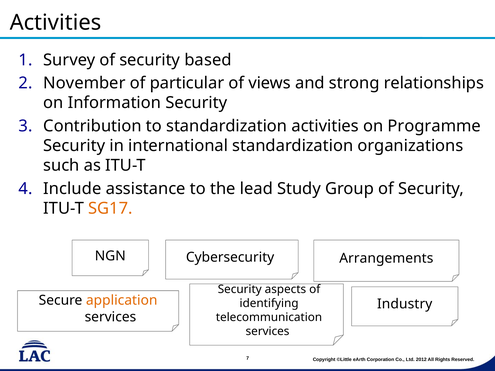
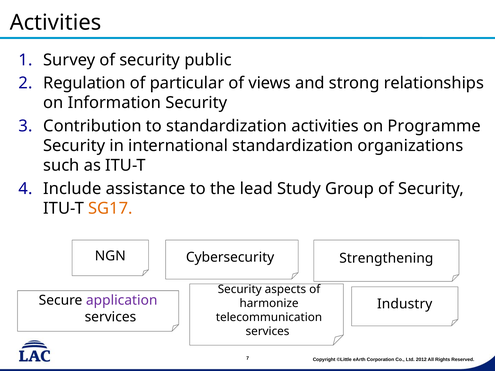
based: based -> public (208, 60)
November: November -> Regulation (85, 83)
Arrangements: Arrangements -> Strengthening (386, 258)
application colour: orange -> purple (122, 301)
identifying: identifying -> harmonize (269, 303)
